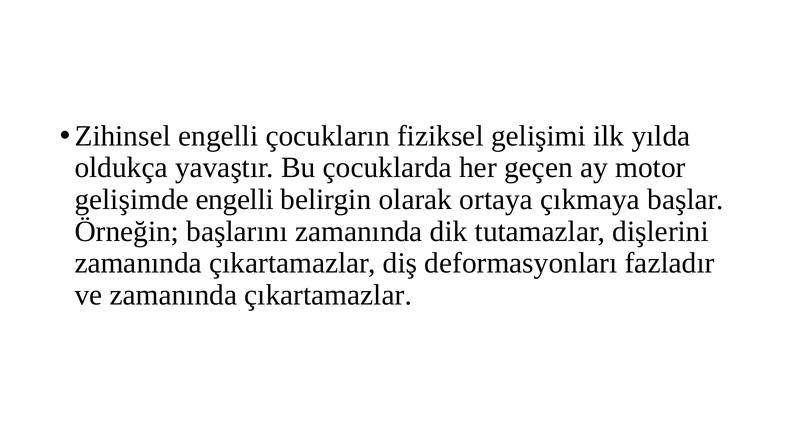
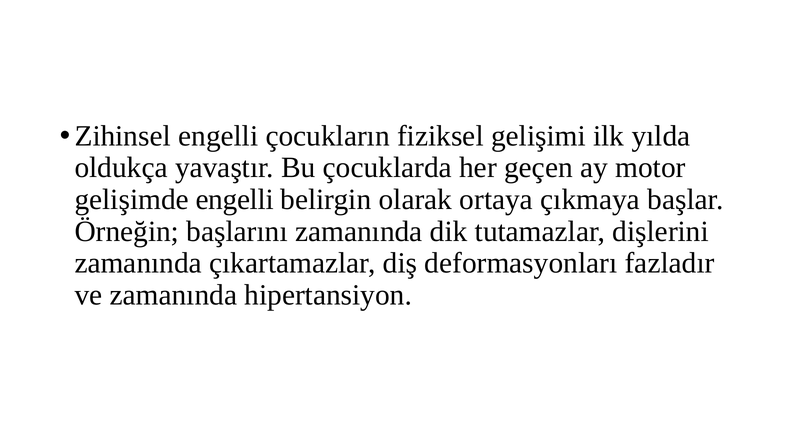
ve zamanında çıkartamazlar: çıkartamazlar -> hipertansiyon (328, 295)
